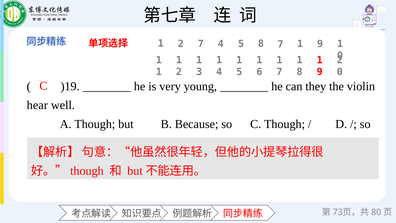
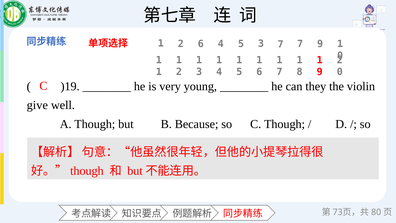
2 7: 7 -> 6 (201, 44)
5 8: 8 -> 3 (261, 44)
1: 1 -> 7 (300, 44)
hear: hear -> give (37, 105)
